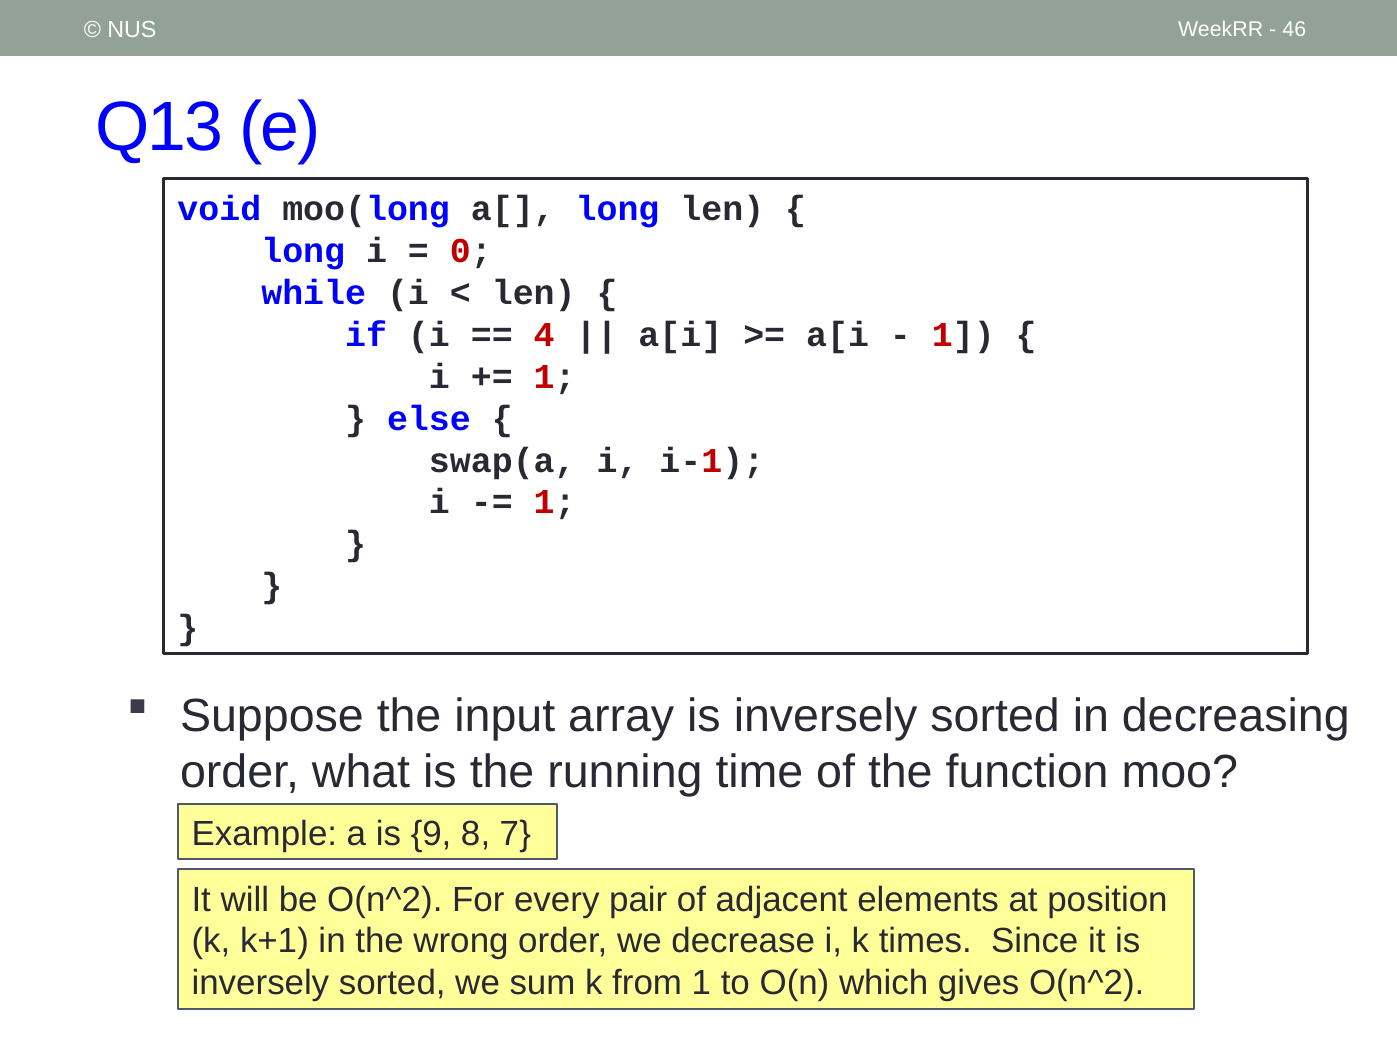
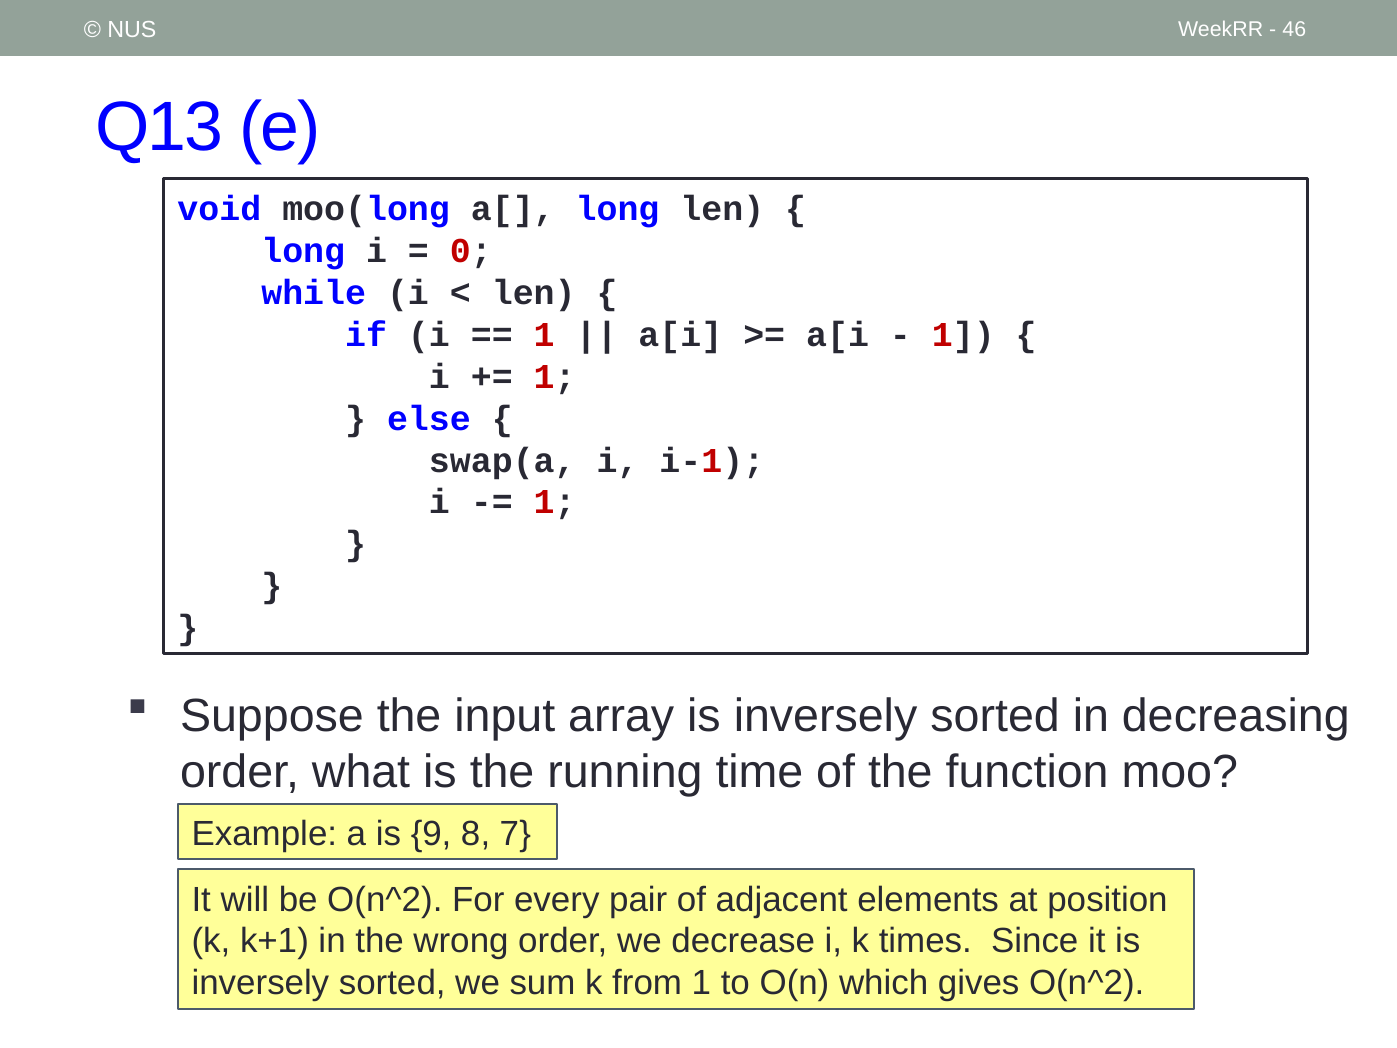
4: 4 -> 1 (544, 335)
